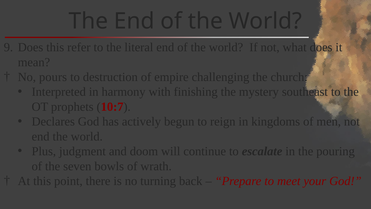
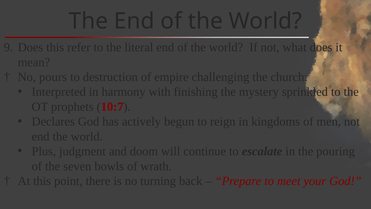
southeast: southeast -> sprinkled (305, 92)
